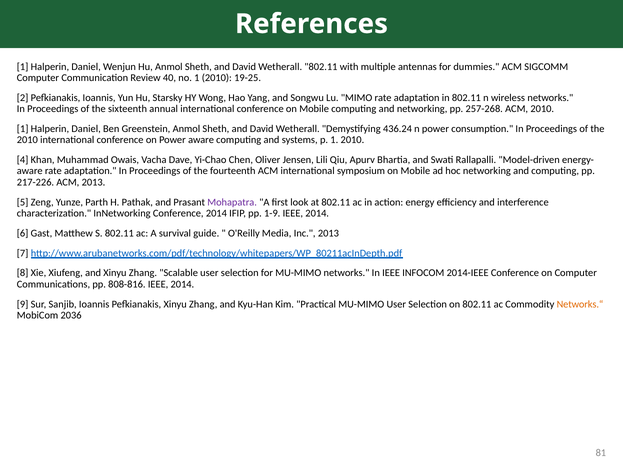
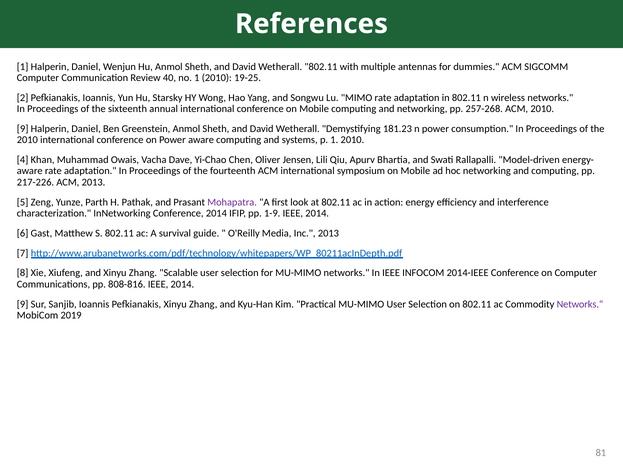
1: 1 -> 9 (23, 129)
436.24: 436.24 -> 181.23 (397, 129)
Networks.“ colour: orange -> purple (580, 304)
2036: 2036 -> 2019 (71, 316)
